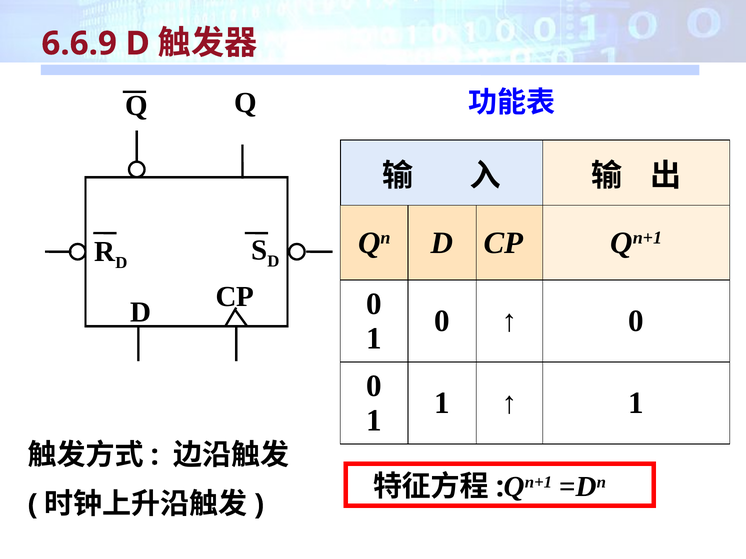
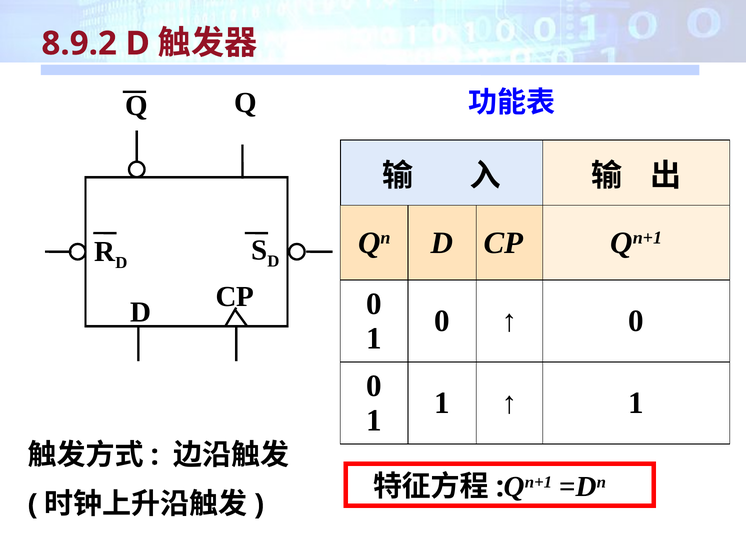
6.6.9: 6.6.9 -> 8.9.2 (79, 44)
